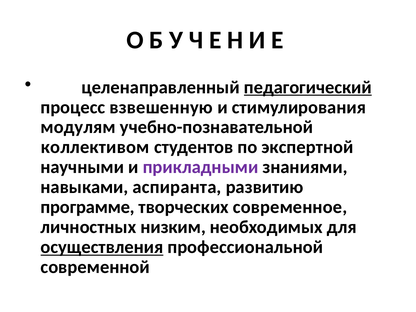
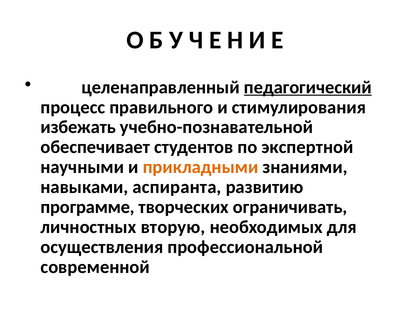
взвешенную: взвешенную -> правильного (161, 107)
модулям: модулям -> избежать (78, 127)
коллективом: коллективом -> обеспечивает (95, 147)
прикладными colour: purple -> orange (201, 167)
современное: современное -> ограничивать (290, 207)
низким: низким -> вторую (173, 227)
осуществления underline: present -> none (102, 247)
